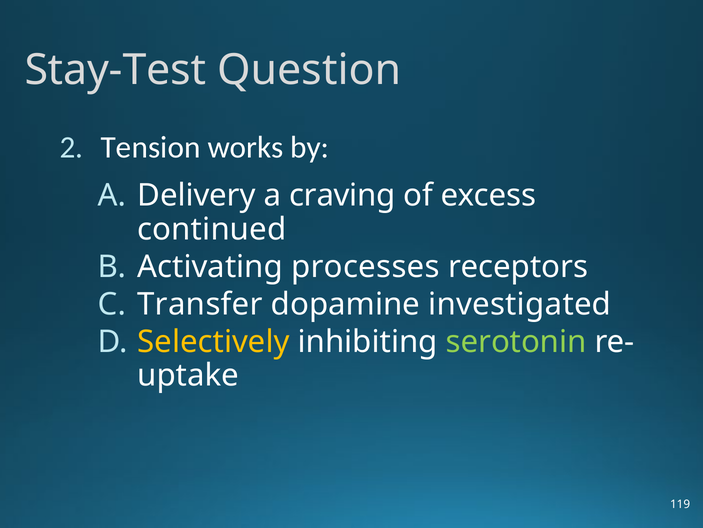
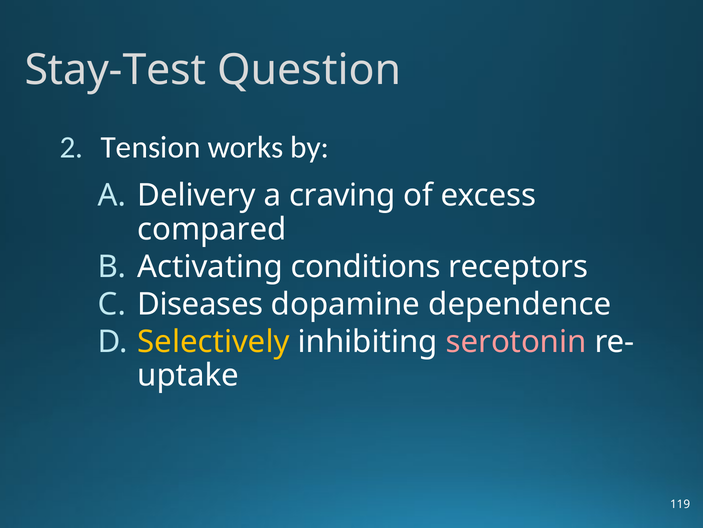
continued: continued -> compared (212, 229)
processes: processes -> conditions (366, 266)
Transfer: Transfer -> Diseases (200, 304)
investigated: investigated -> dependence (520, 304)
serotonin colour: light green -> pink (516, 341)
